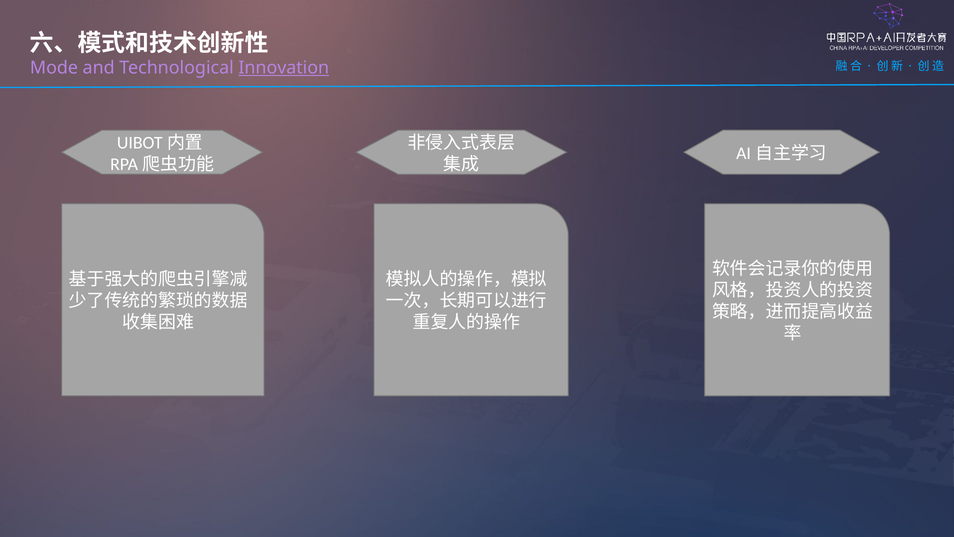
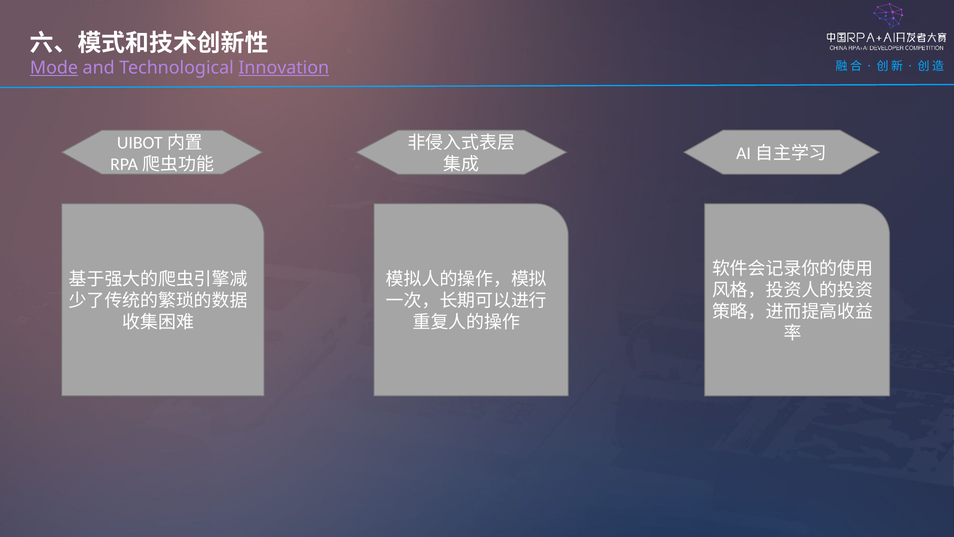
Mode underline: none -> present (54, 68)
